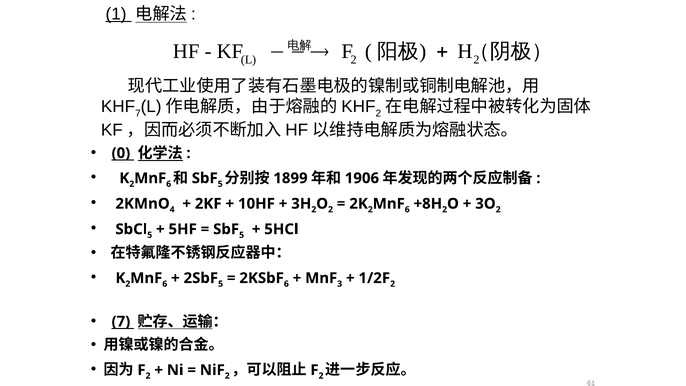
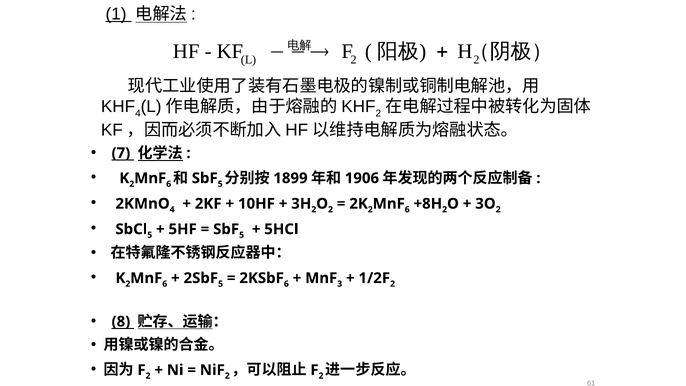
7: 7 -> 4 (138, 113)
0: 0 -> 7 (121, 153)
7: 7 -> 8 (121, 321)
